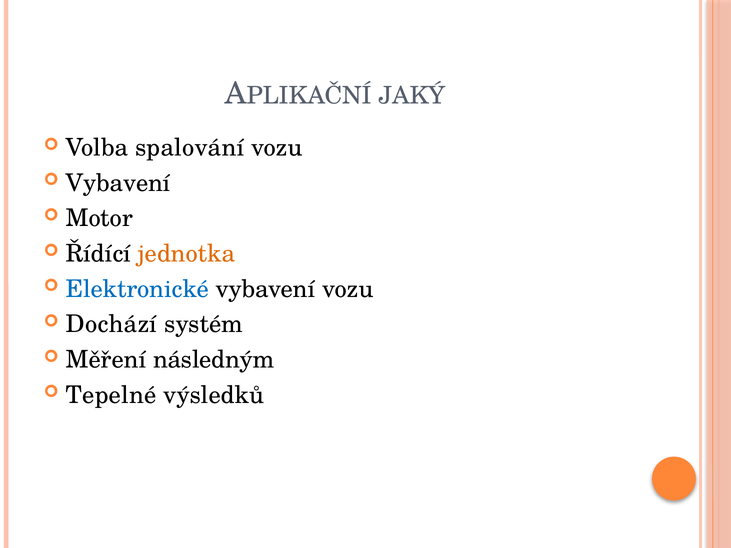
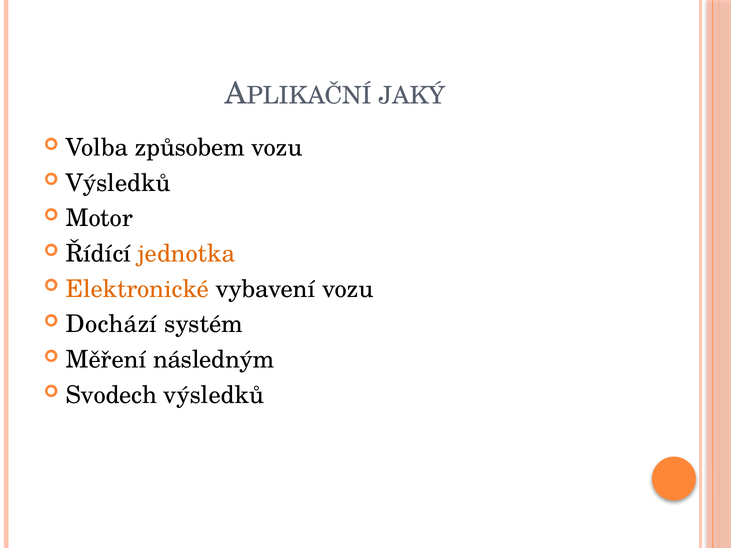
spalování: spalování -> způsobem (190, 148)
Vybavení: Vybavení -> Výsledků (118, 183)
Elektronické colour: blue -> orange (137, 289)
Tepelné: Tepelné -> Svodech (111, 395)
